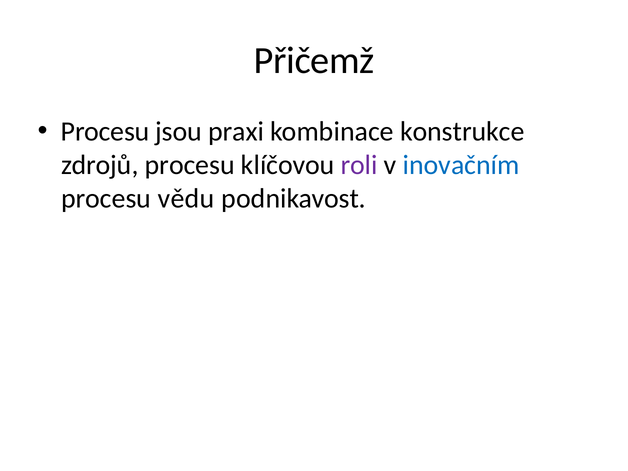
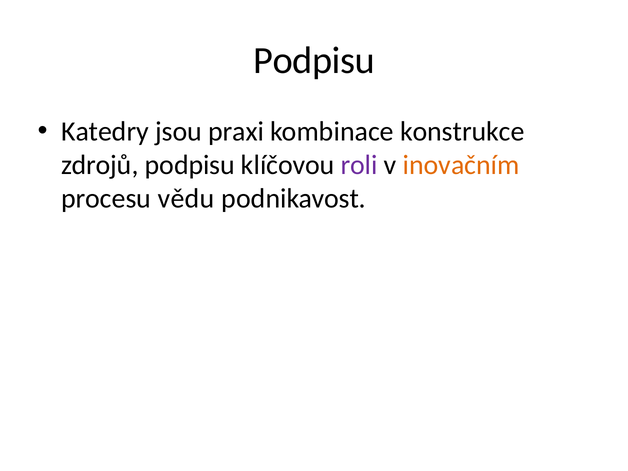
Přičemž: Přičemž -> Podpisu (314, 61)
Procesu: Procesu -> Katedry (105, 132)
zdrojů procesu: procesu -> podpisu (190, 165)
inovačním colour: blue -> orange (461, 165)
